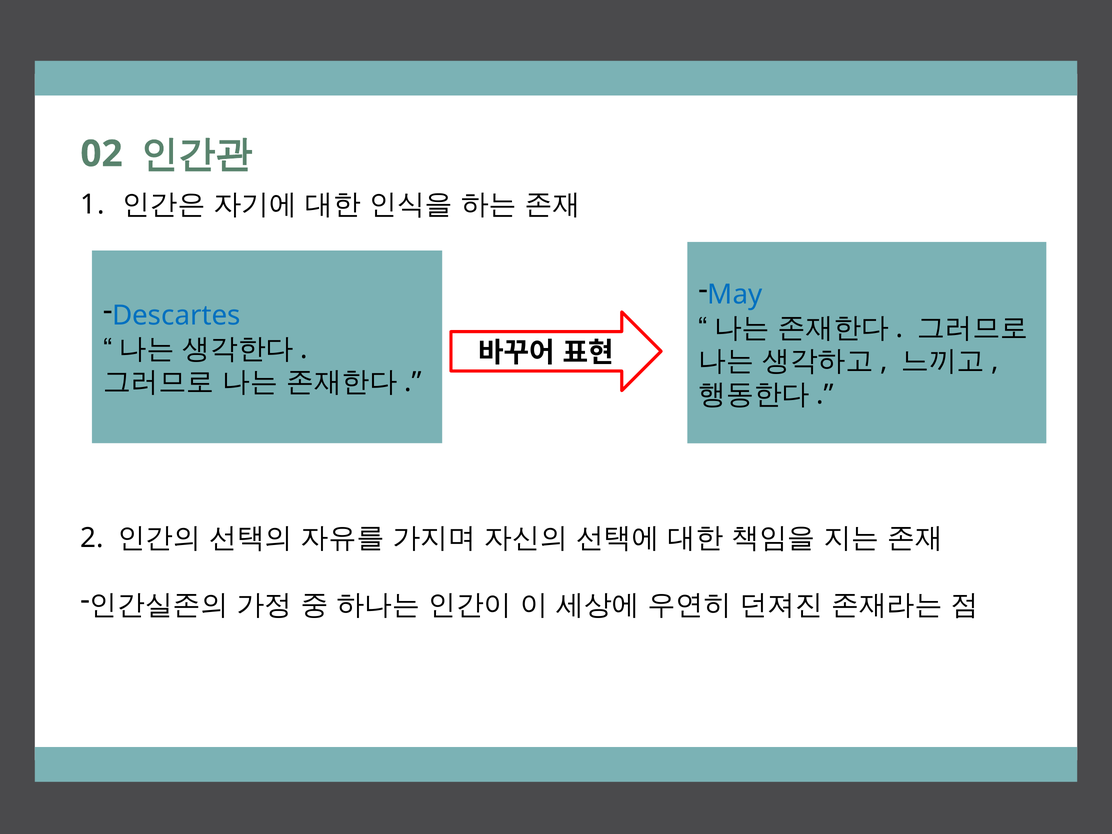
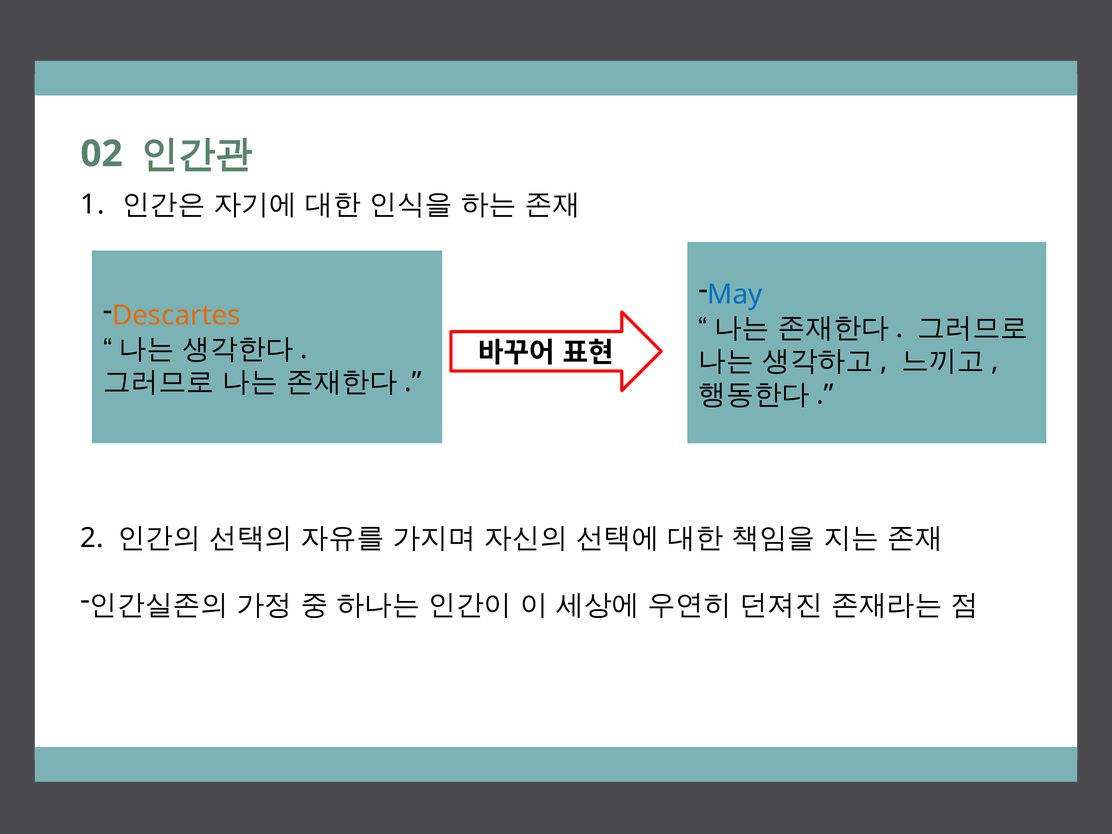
Descartes colour: blue -> orange (176, 315)
